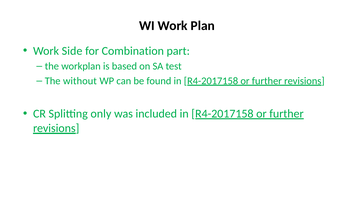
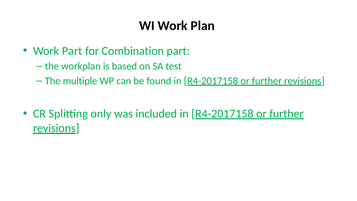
Work Side: Side -> Part (72, 51)
without: without -> multiple (80, 81)
